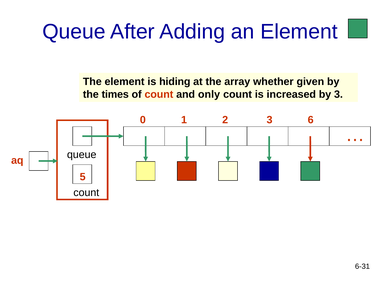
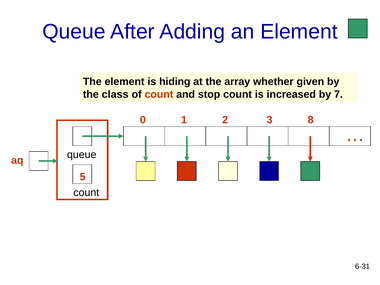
times: times -> class (115, 94)
only: only -> stop (209, 94)
by 3: 3 -> 7 (339, 94)
6: 6 -> 8 (311, 120)
